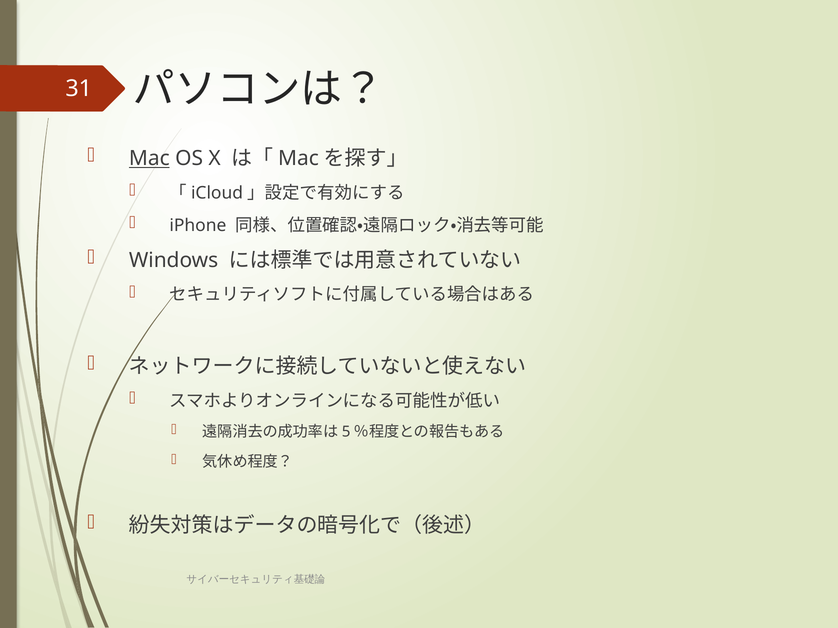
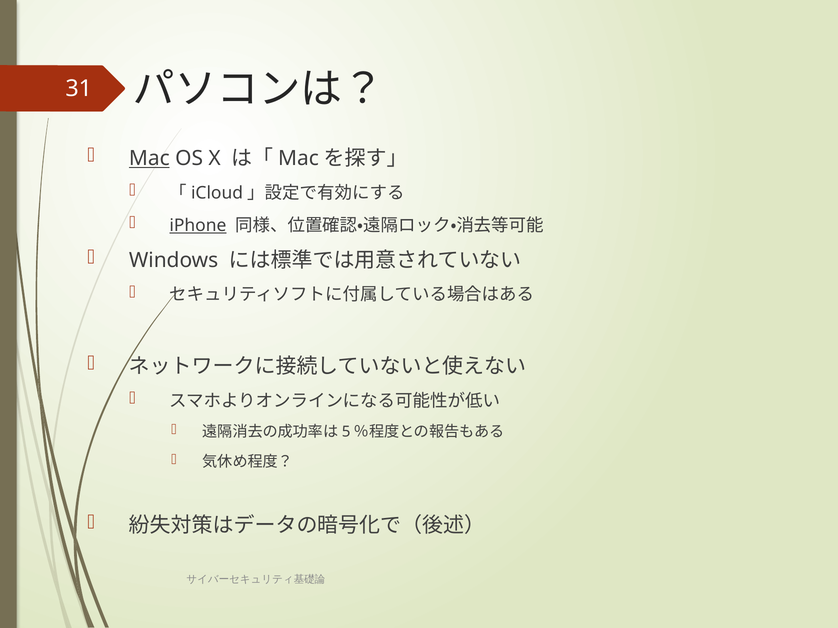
iPhone underline: none -> present (198, 226)
